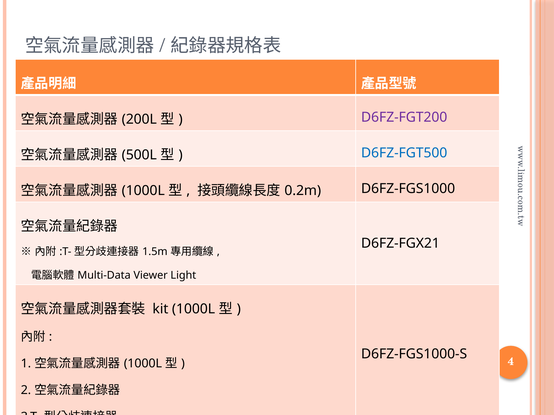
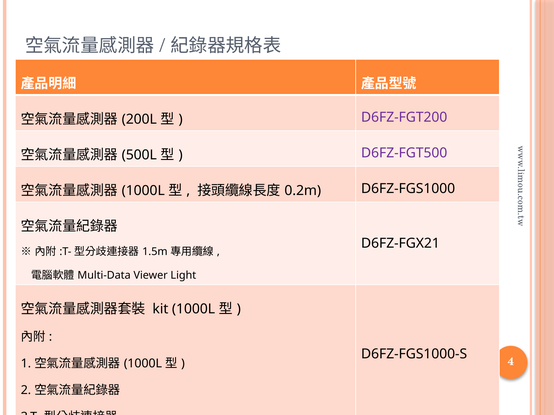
D6FZ-FGT500 colour: blue -> purple (404, 153)
